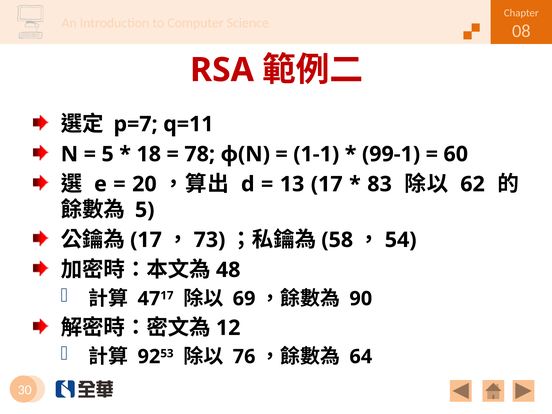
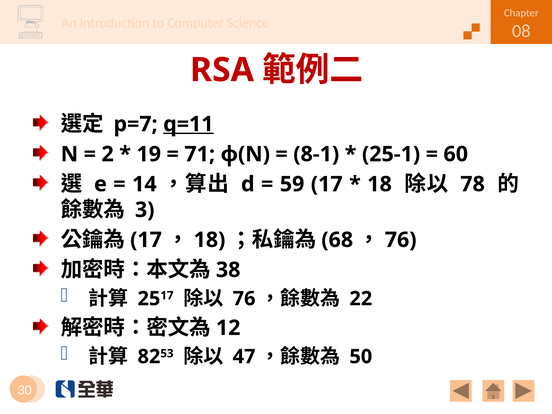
q=11 underline: none -> present (188, 124)
5: 5 -> 2 (108, 154)
18: 18 -> 19 (149, 154)
78: 78 -> 71 (200, 154)
1-1: 1-1 -> 8-1 (316, 154)
99-1: 99-1 -> 25-1 (391, 154)
20: 20 -> 14 (144, 184)
13: 13 -> 59 (292, 184)
83: 83 -> 18 (380, 184)
62: 62 -> 78 (473, 184)
5: 5 -> 3 (145, 210)
73: 73 -> 18 (209, 240)
58: 58 -> 68 (337, 240)
54: 54 -> 76 (401, 240)
48: 48 -> 38 (228, 270)
47: 47 -> 25 (149, 299)
69: 69 -> 76 (244, 299)
90: 90 -> 22 (361, 299)
92: 92 -> 82 (149, 357)
76: 76 -> 47 (244, 357)
64: 64 -> 50 (361, 357)
